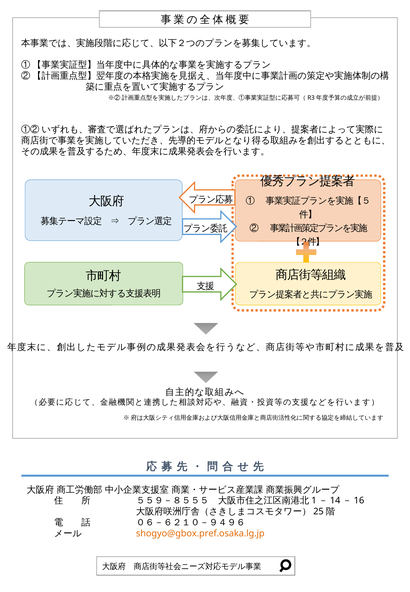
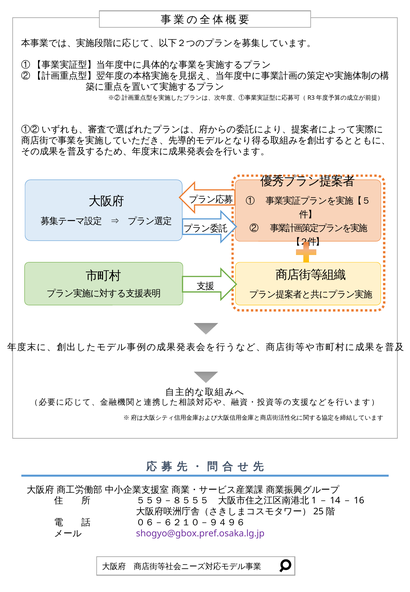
shogyo@gbox.pref.osaka.lg.jp colour: orange -> purple (200, 534)
